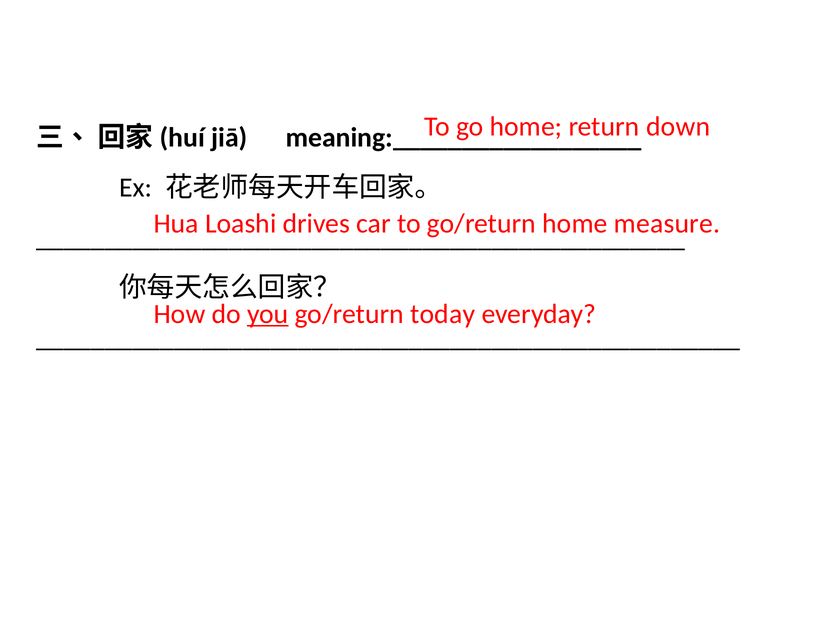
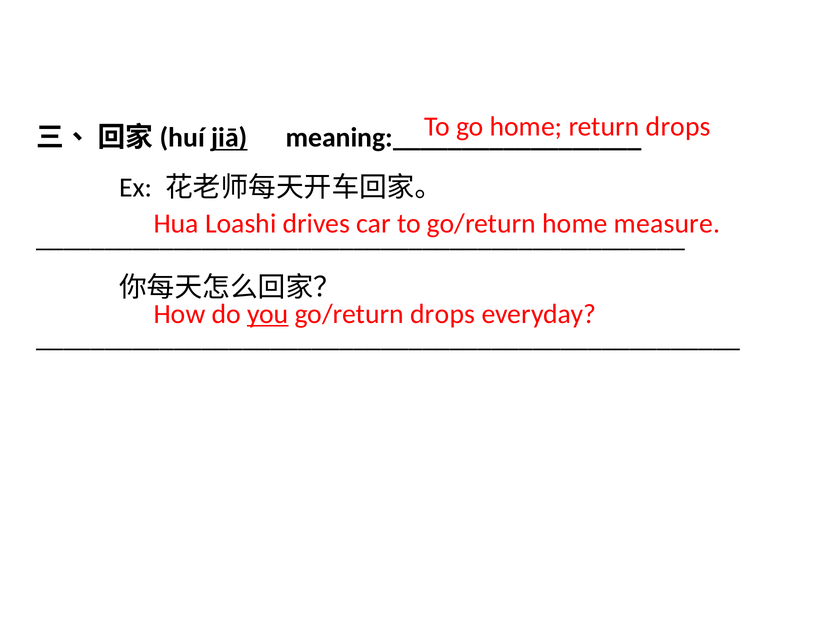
down: down -> drops (678, 127)
jiā underline: none -> present (229, 138)
go/return today: today -> drops (443, 314)
